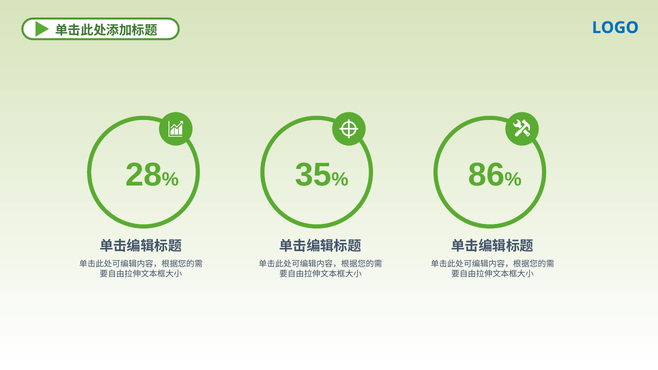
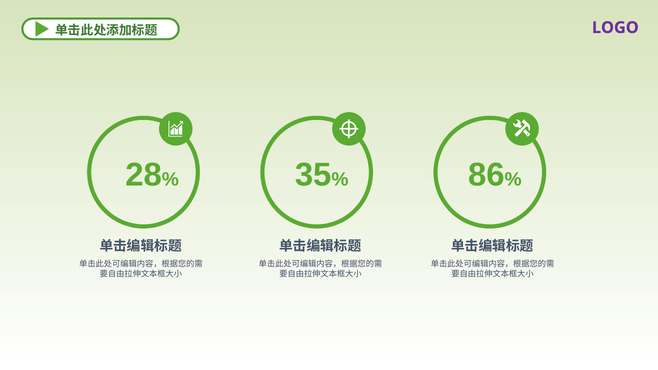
LOGO colour: blue -> purple (615, 28)
